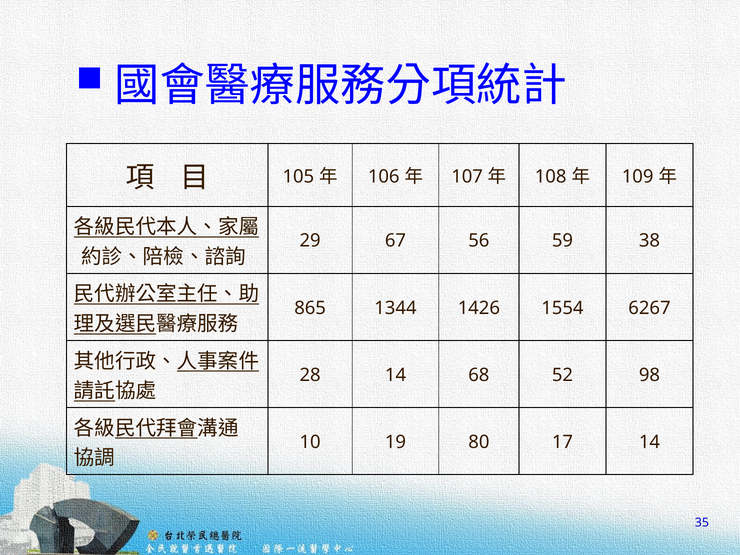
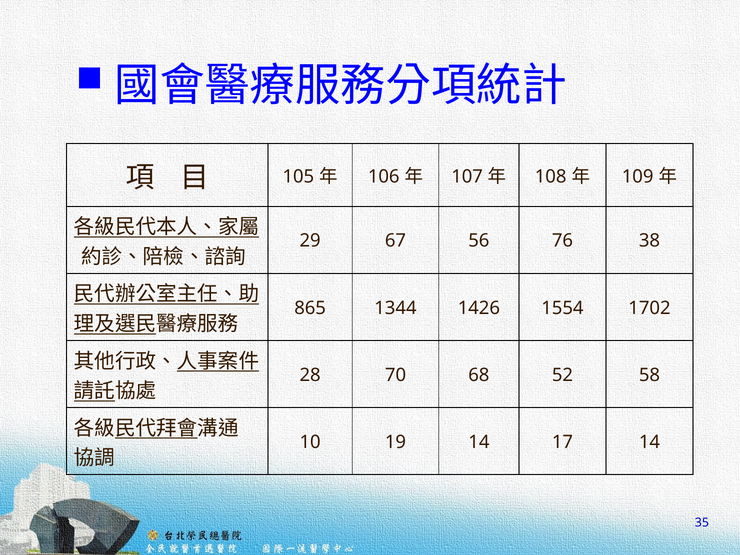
59: 59 -> 76 (563, 241)
6267: 6267 -> 1702 (649, 308)
28 14: 14 -> 70 (396, 375)
98: 98 -> 58 (649, 375)
19 80: 80 -> 14 (479, 442)
